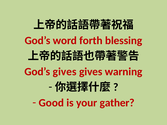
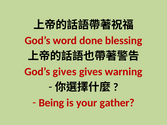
forth: forth -> done (91, 41)
Good: Good -> Being (51, 103)
